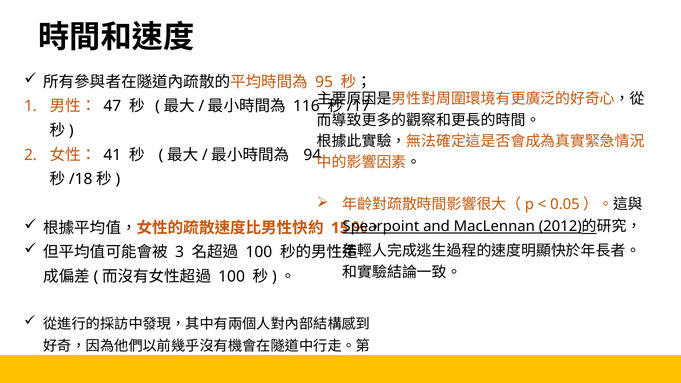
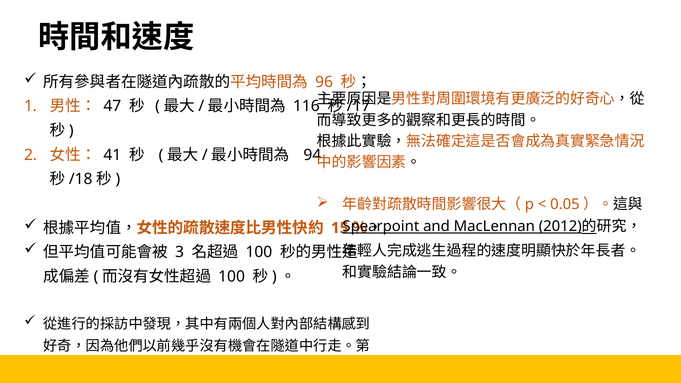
95: 95 -> 96 (324, 82)
